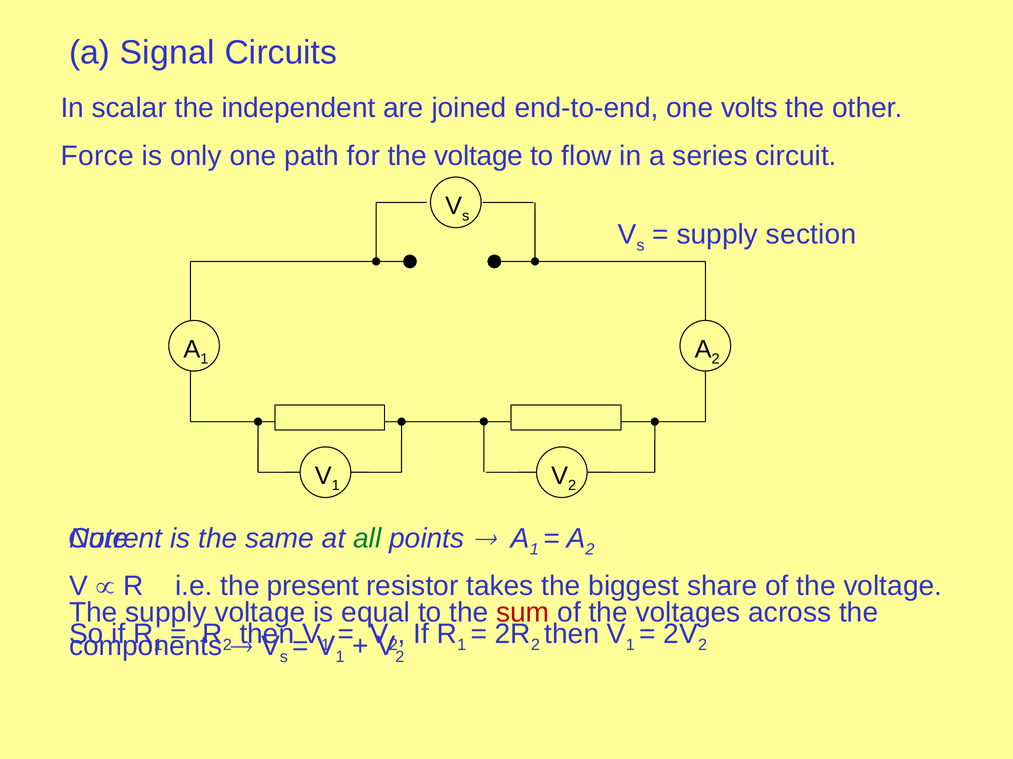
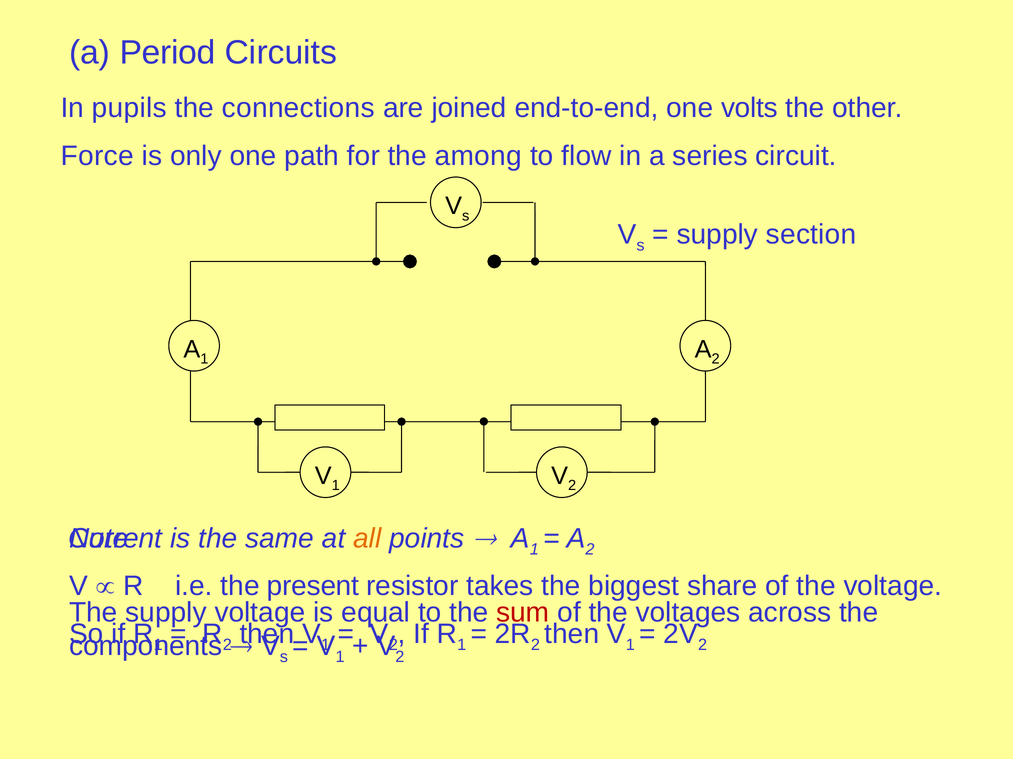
Signal: Signal -> Period (168, 53)
scalar: scalar -> pupils (129, 108)
independent: independent -> connections (298, 108)
for the voltage: voltage -> among (478, 156)
all colour: green -> orange (367, 539)
